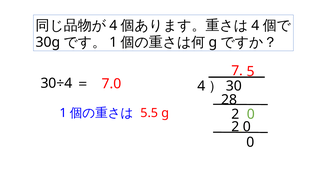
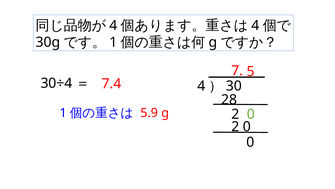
7.0: 7.0 -> 7.4 (111, 83)
5.5: 5.5 -> 5.9 (149, 113)
